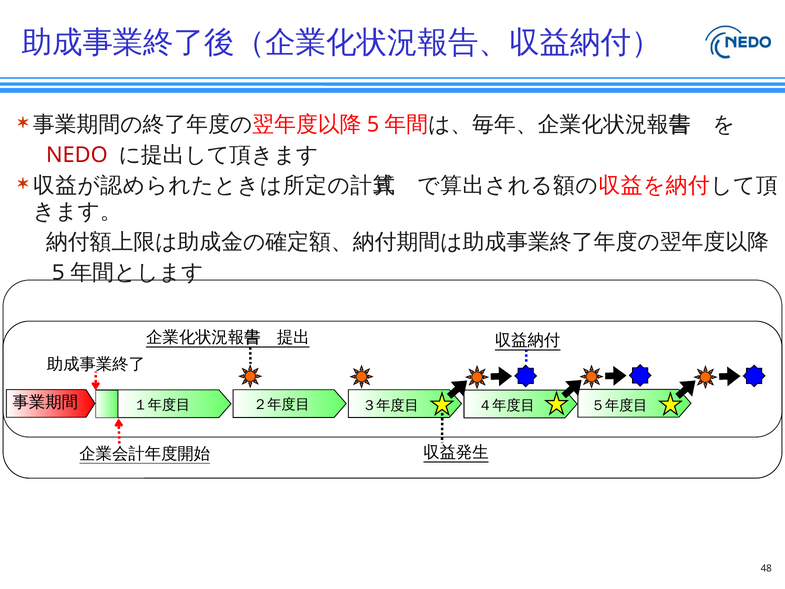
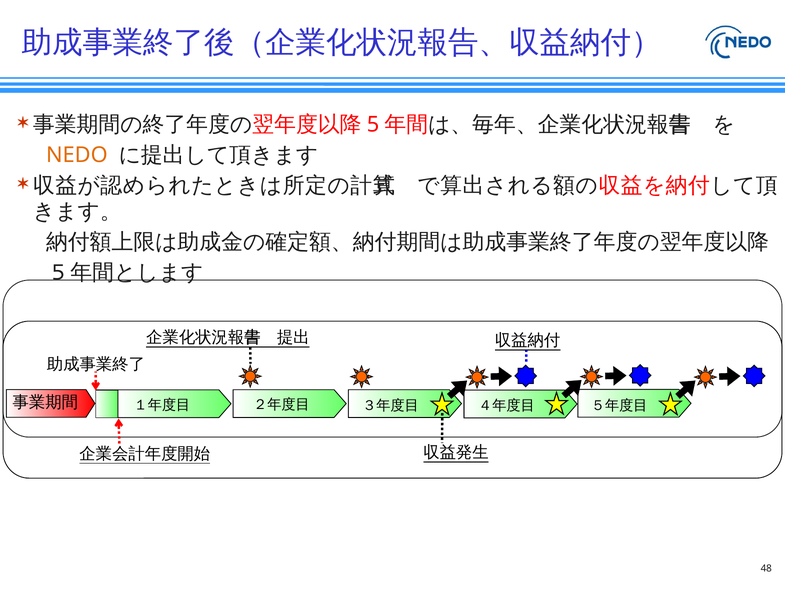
NEDO colour: red -> orange (77, 155)
